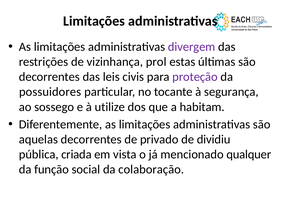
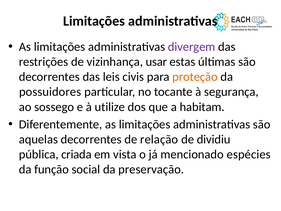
prol: prol -> usar (156, 62)
proteção colour: purple -> orange (195, 77)
privado: privado -> relação (159, 139)
qualquer: qualquer -> espécies (249, 154)
colaboração: colaboração -> preservação (151, 169)
